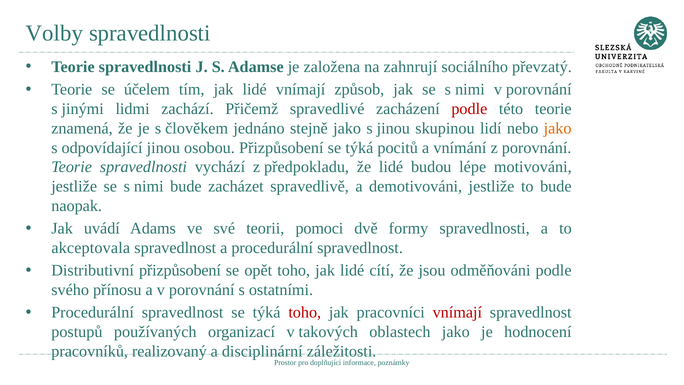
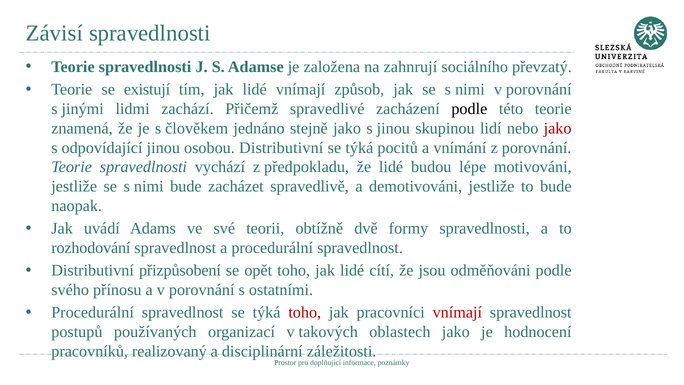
Volby: Volby -> Závisí (54, 33)
účelem: účelem -> existují (147, 89)
podle colour: red -> black (469, 109)
jako colour: orange -> red (558, 128)
osobou Přizpůsobení: Přizpůsobení -> Distributivní (281, 148)
pomoci: pomoci -> obtížně (319, 228)
akceptovala: akceptovala -> rozhodování (91, 248)
